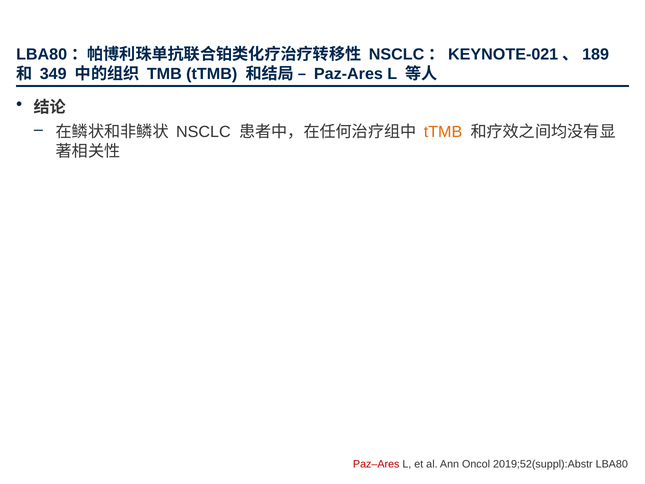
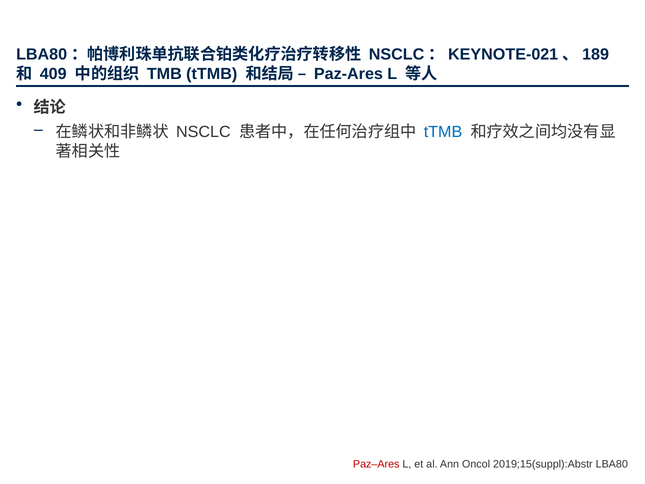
349: 349 -> 409 (53, 74)
tTMB colour: orange -> blue (443, 132)
2019;52(suppl):Abstr: 2019;52(suppl):Abstr -> 2019;15(suppl):Abstr (543, 464)
